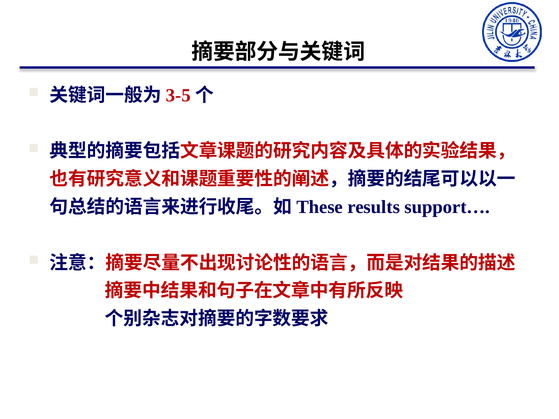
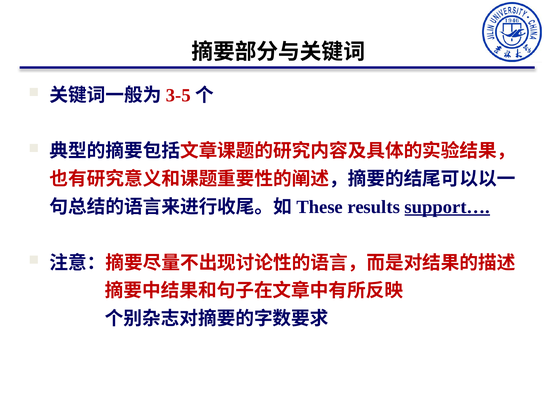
support… underline: none -> present (447, 207)
